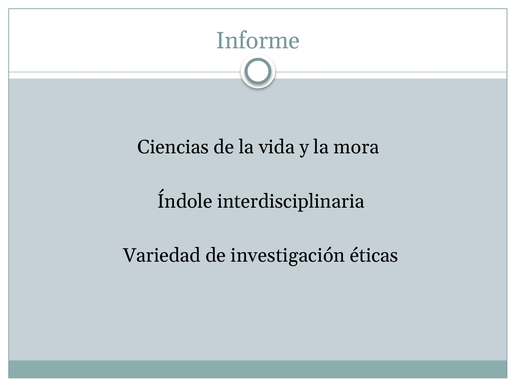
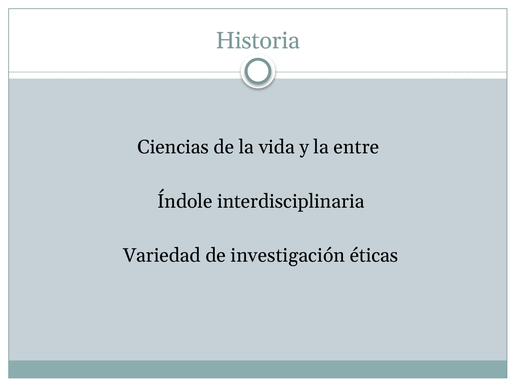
Informe: Informe -> Historia (258, 41)
mora: mora -> entre (356, 147)
